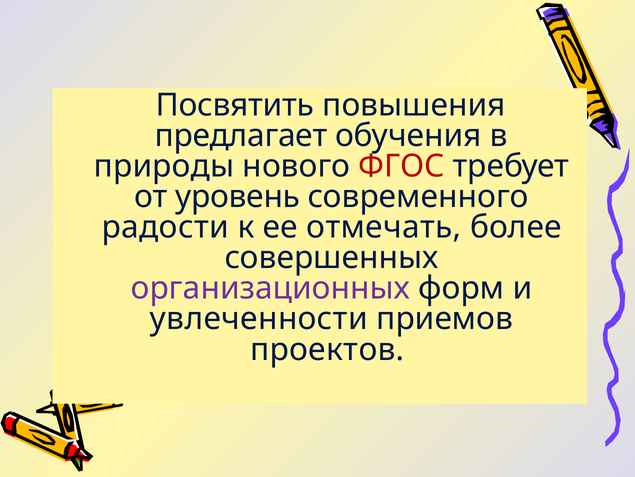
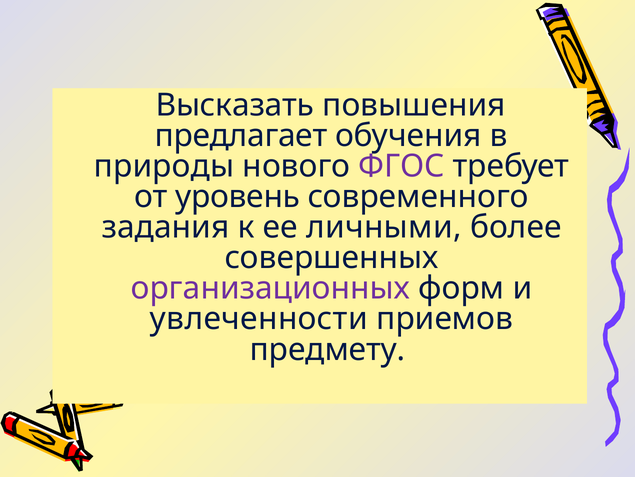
Посвятить: Посвятить -> Высказать (235, 105)
ФГОС colour: red -> purple (401, 166)
радости: радости -> задания (166, 227)
отмечать: отмечать -> личными (384, 227)
проектов: проектов -> предмету (328, 349)
